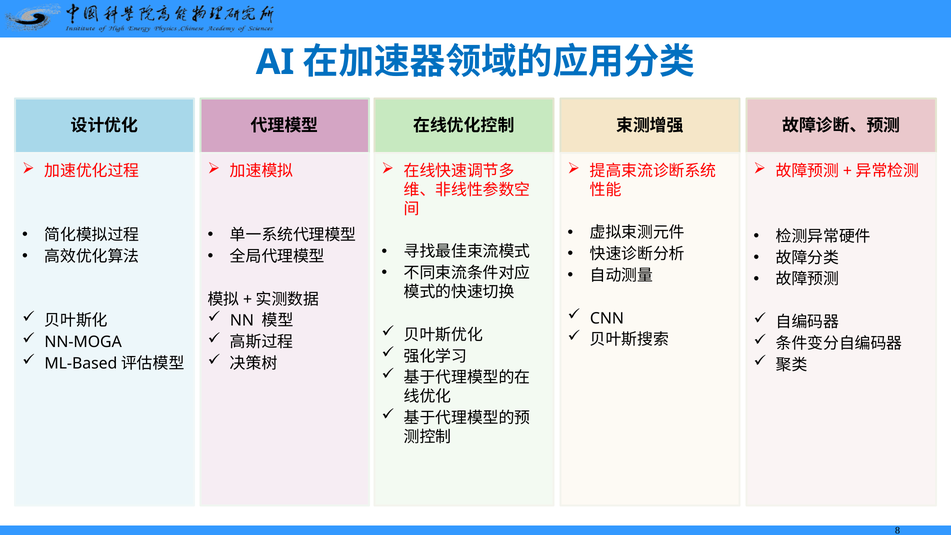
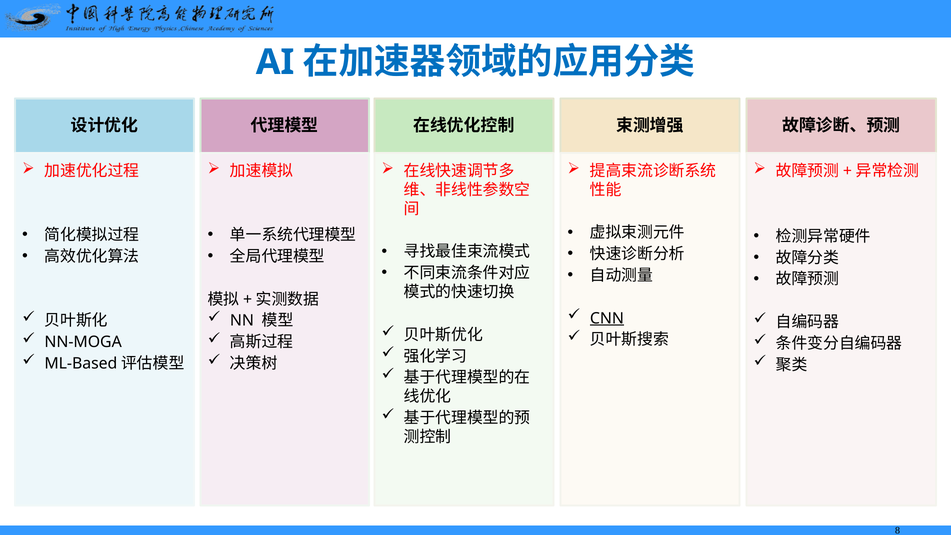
CNN underline: none -> present (607, 318)
